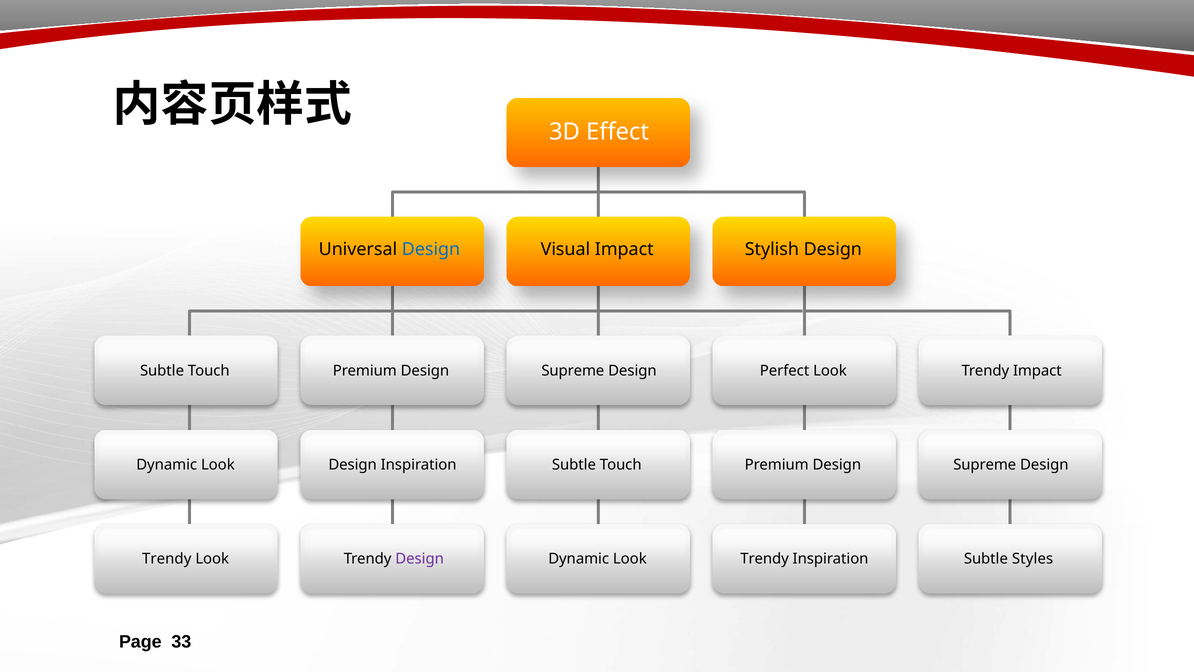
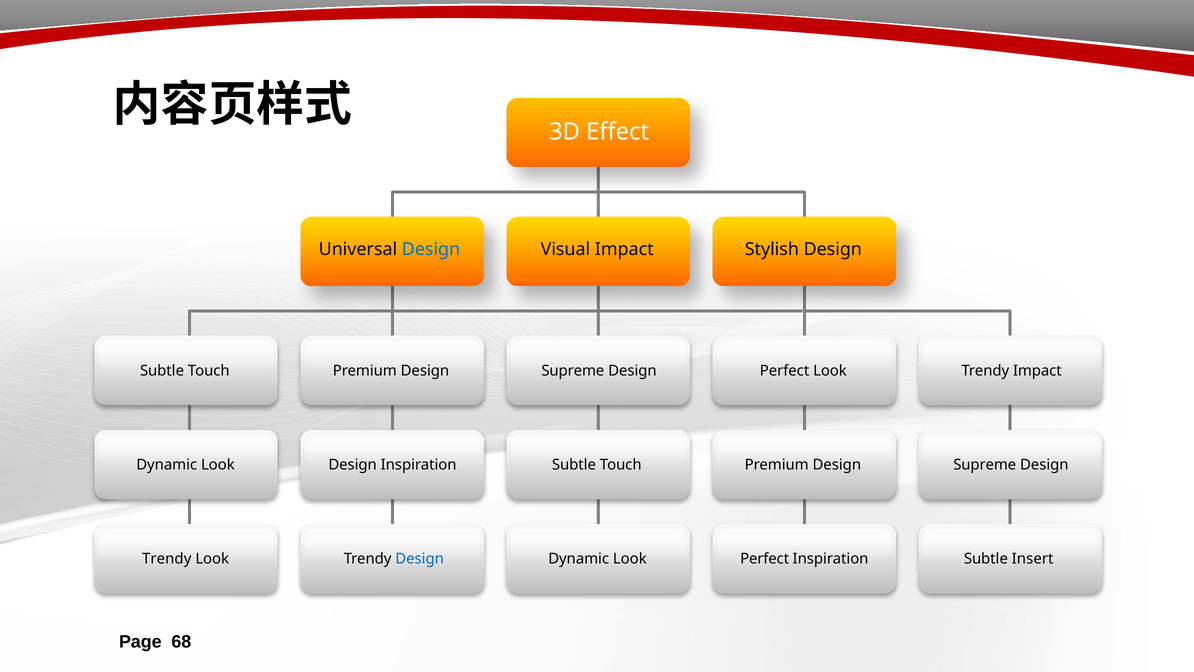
Design colour: purple -> blue (420, 559)
Trendy: Trendy -> Perfect (765, 559)
Styles: Styles -> Insert (1033, 559)
33: 33 -> 68 (181, 642)
